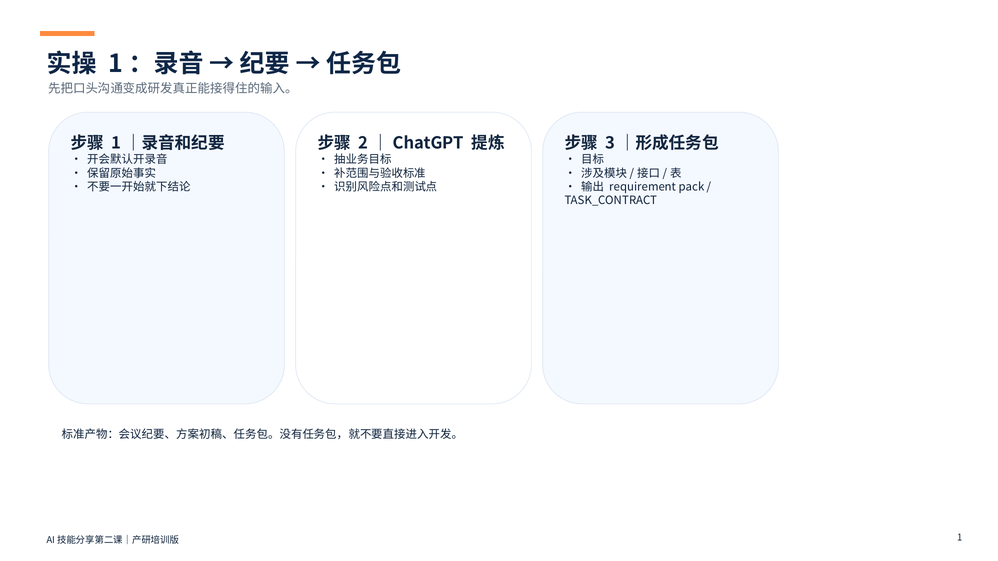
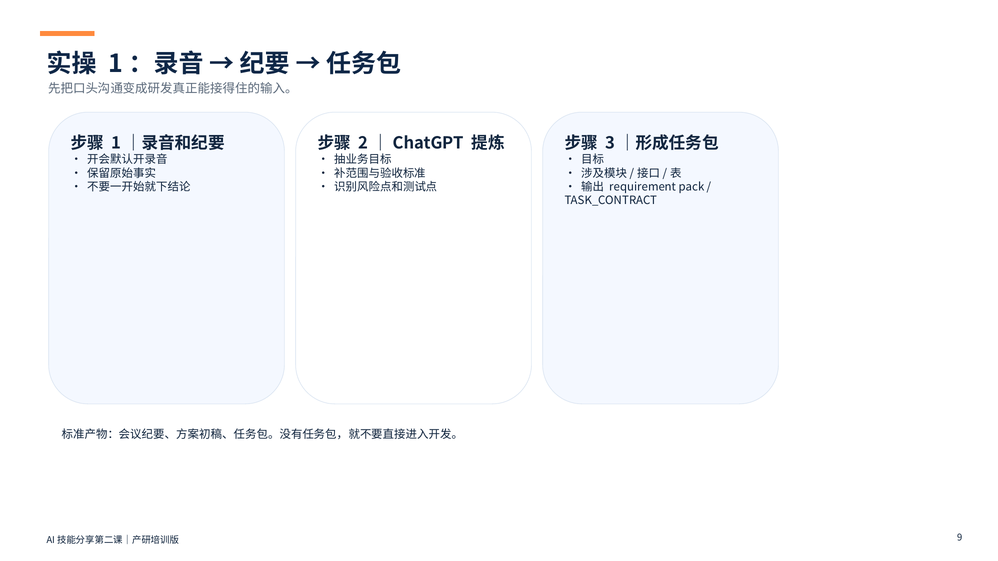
1: 1 -> 9 (960, 538)
